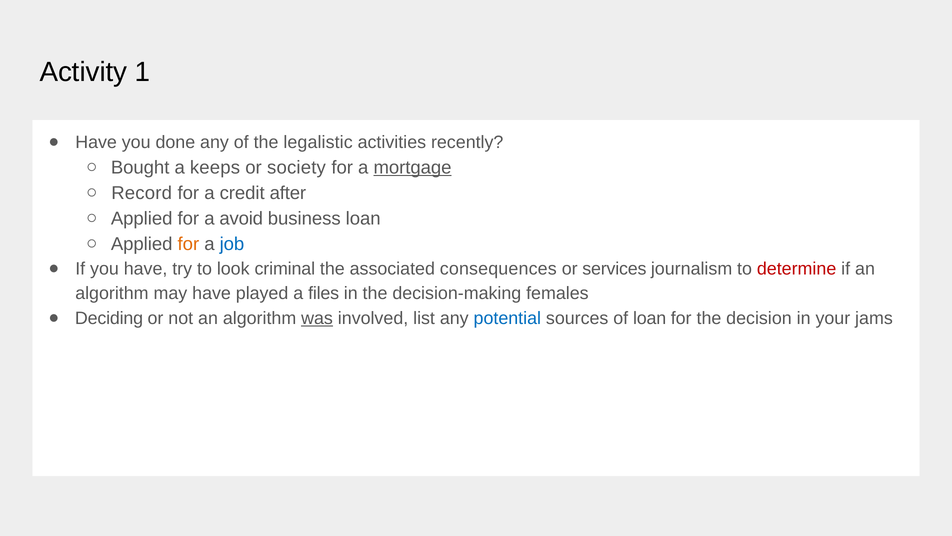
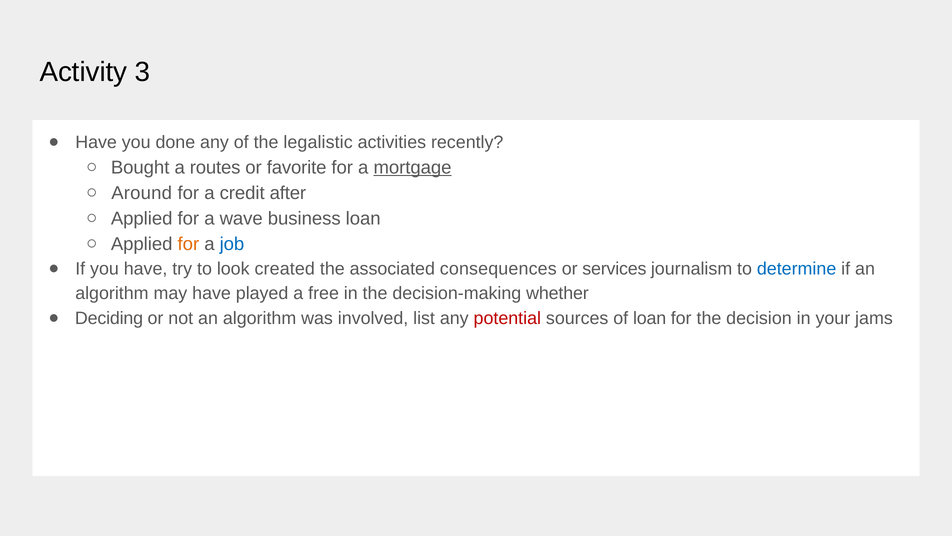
1: 1 -> 3 (143, 72)
keeps: keeps -> routes (215, 167)
society: society -> favorite (297, 167)
Record: Record -> Around (142, 193)
avoid: avoid -> wave (241, 218)
criminal: criminal -> created (285, 269)
determine colour: red -> blue (797, 269)
files: files -> free (324, 293)
females: females -> whether (557, 293)
was underline: present -> none (317, 318)
potential colour: blue -> red (507, 318)
